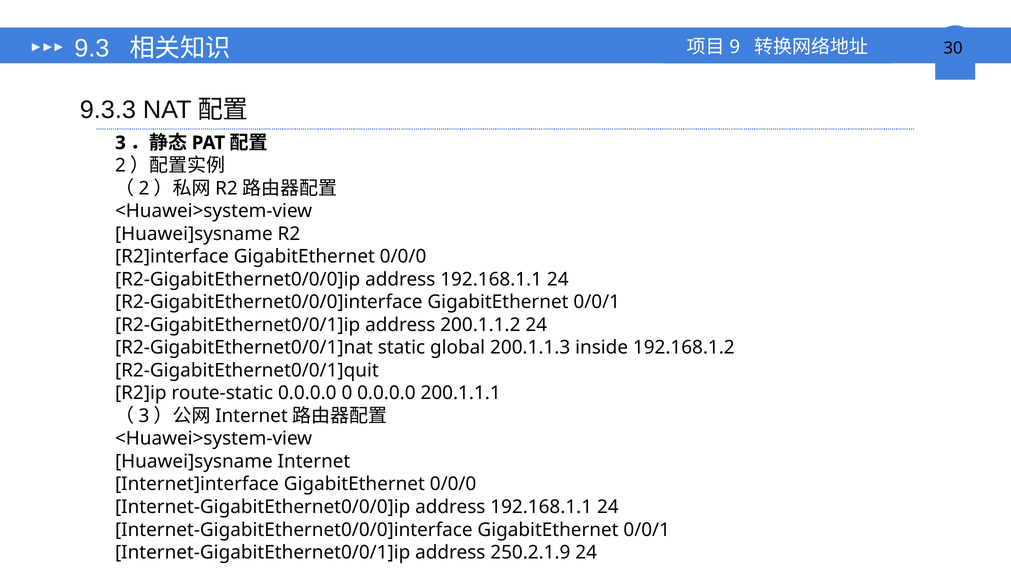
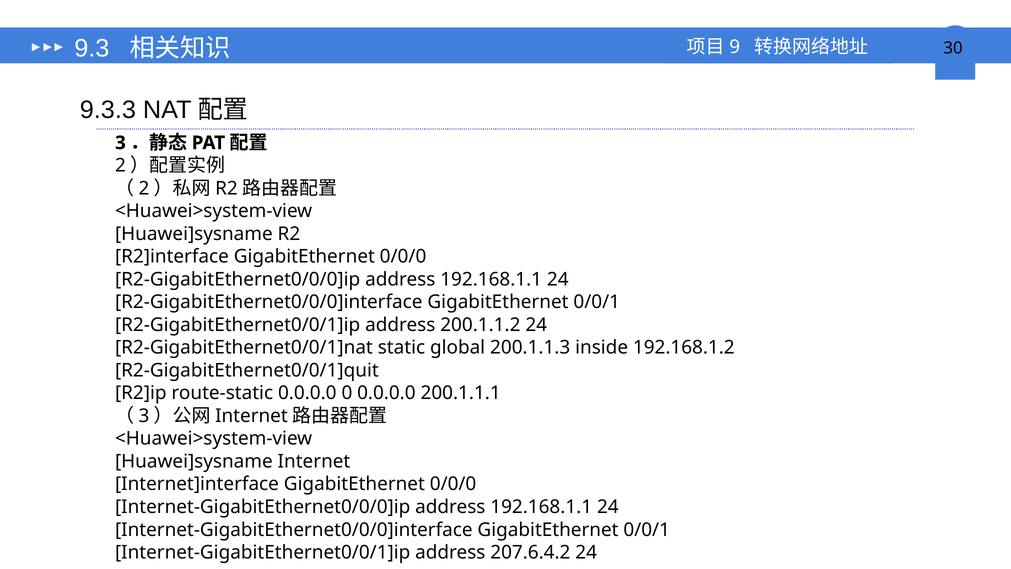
250.2.1.9: 250.2.1.9 -> 207.6.4.2 (530, 552)
